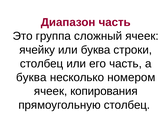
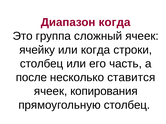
Диапазон часть: часть -> когда (115, 22)
или буква: буква -> когда (96, 50)
буква: буква -> после (31, 78)
номером: номером -> ставится (131, 78)
